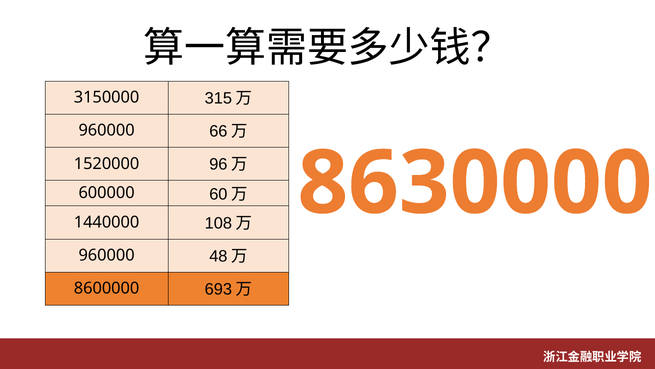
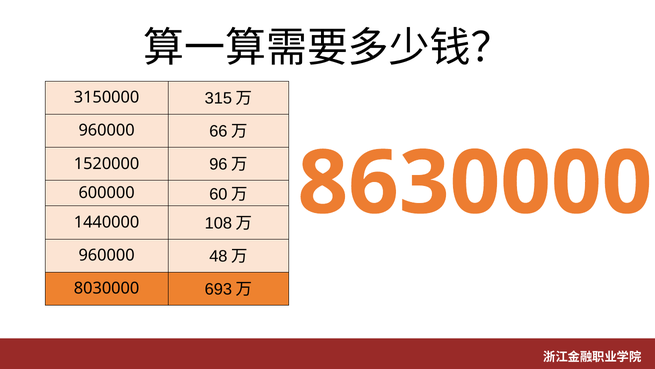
8600000: 8600000 -> 8030000 (107, 288)
